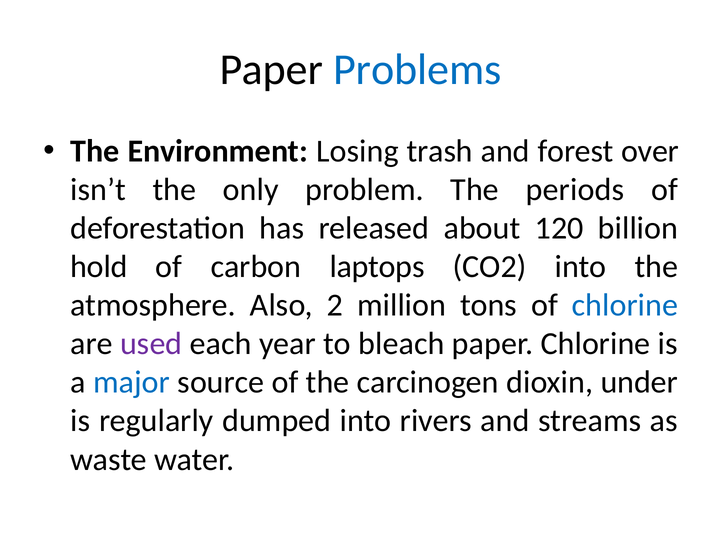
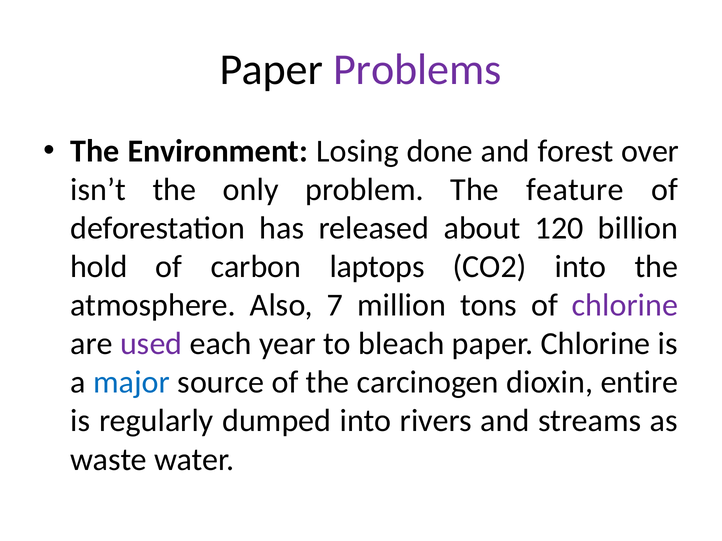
Problems colour: blue -> purple (417, 70)
trash: trash -> done (440, 151)
periods: periods -> feature (575, 190)
2: 2 -> 7 (335, 306)
chlorine colour: blue -> purple (625, 306)
under: under -> entire (639, 383)
